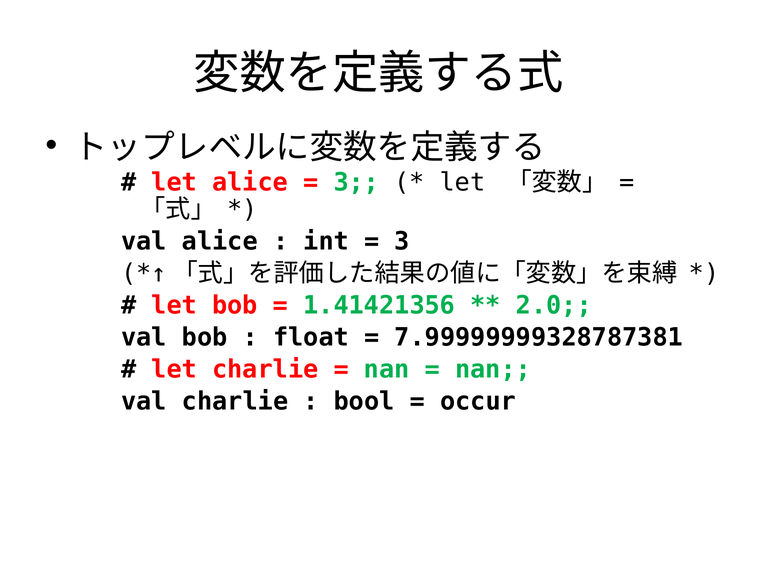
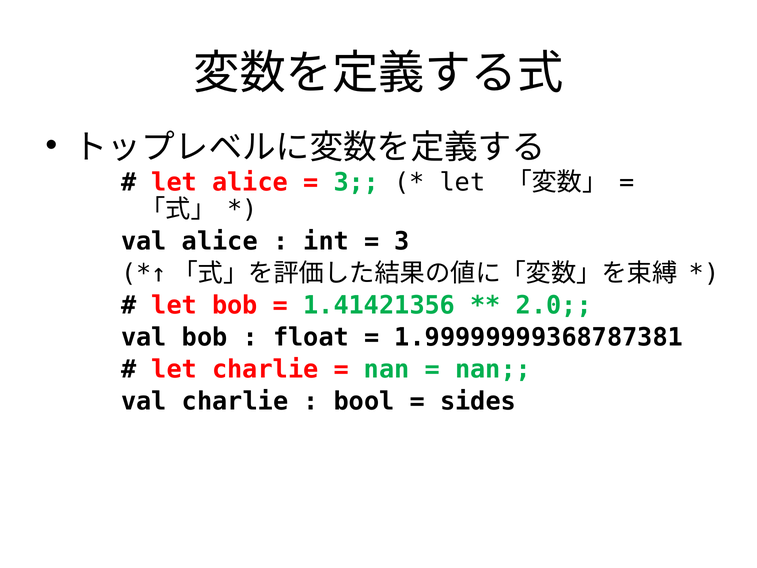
7.99999999328787381: 7.99999999328787381 -> 1.99999999368787381 (539, 337)
occur: occur -> sides (478, 401)
